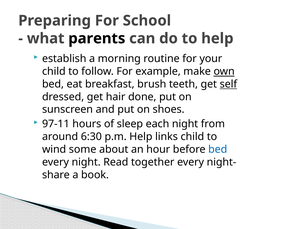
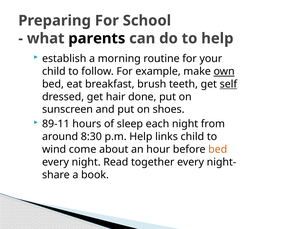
97-11: 97-11 -> 89-11 (56, 124)
6:30: 6:30 -> 8:30 (91, 136)
some: some -> come (83, 149)
bed colour: blue -> orange (218, 149)
